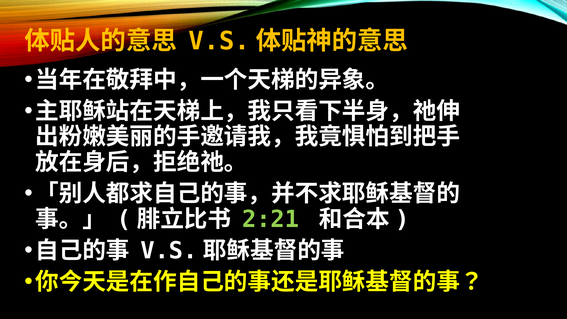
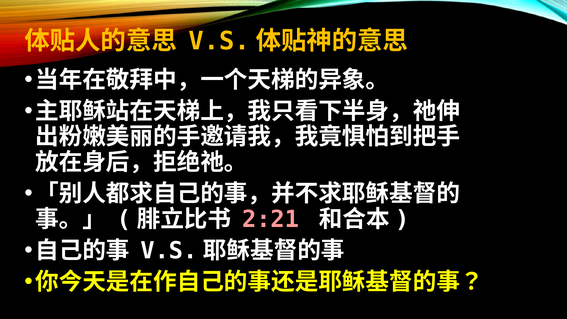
2:21 colour: light green -> pink (271, 219)
